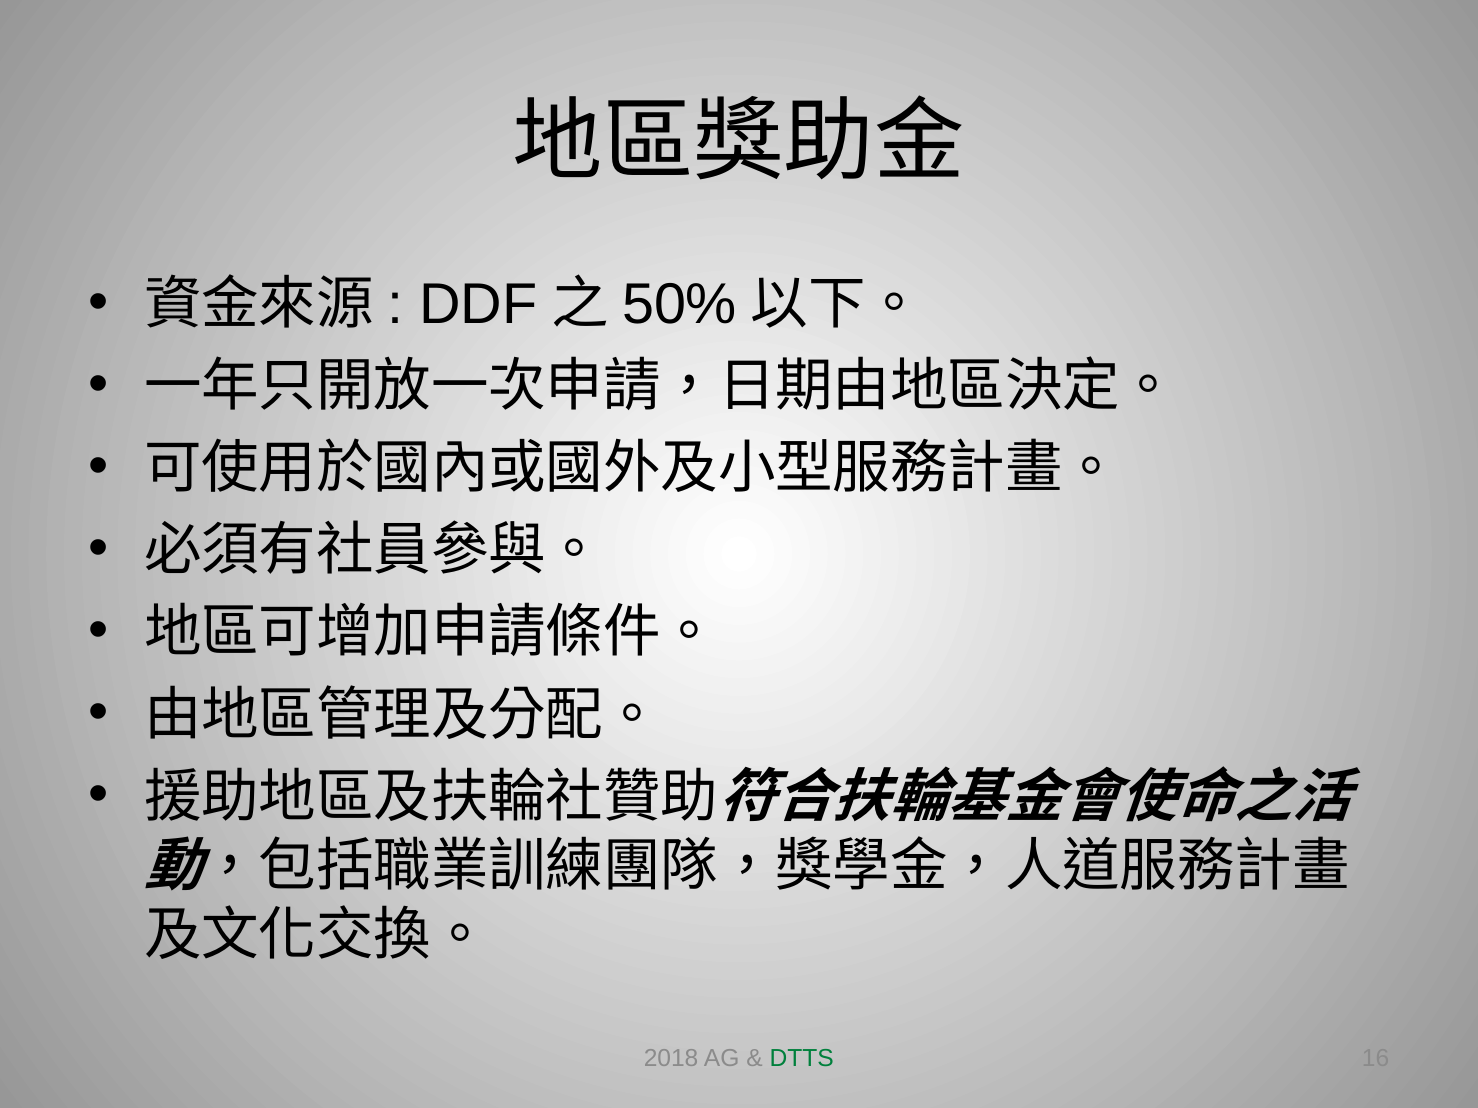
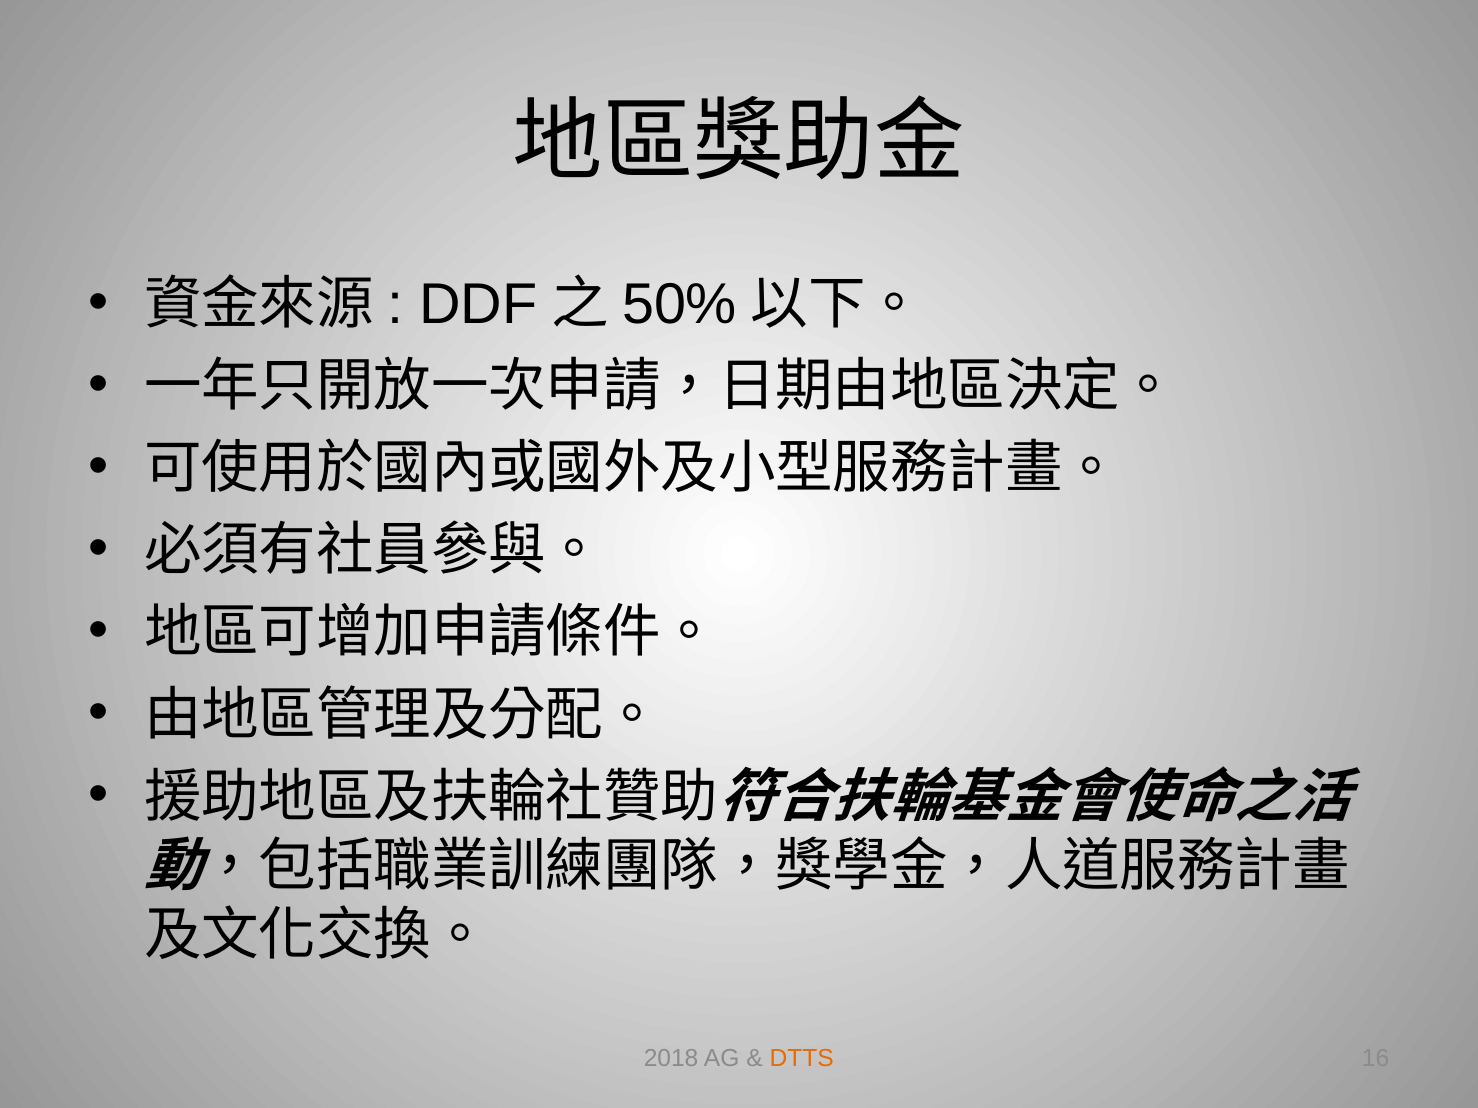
DTTS colour: green -> orange (802, 1059)
